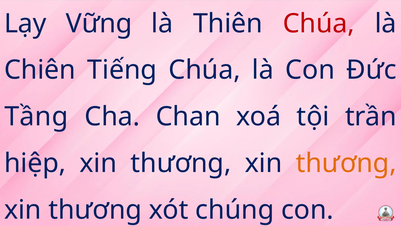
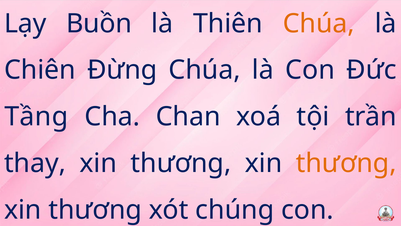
Vững: Vững -> Buồn (99, 23)
Chúa colour: red -> orange (319, 23)
Tiếng: Tiếng -> Đừng (122, 70)
hiệp: hiệp -> thay (35, 163)
